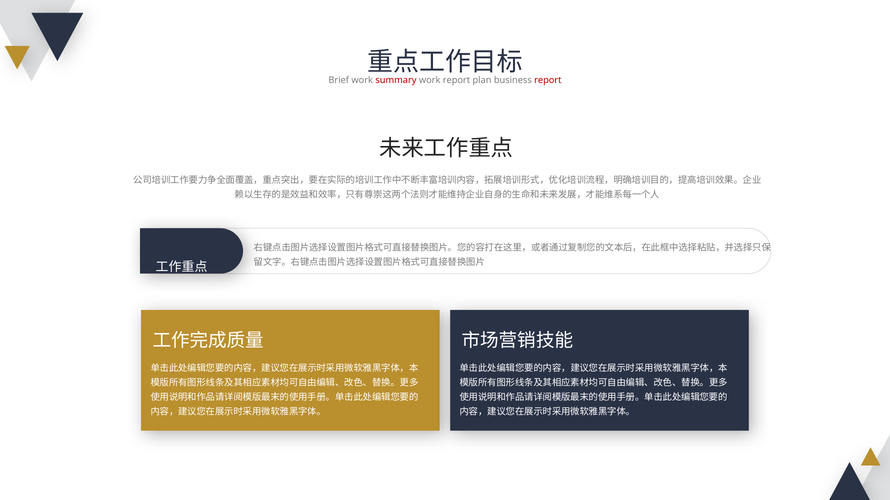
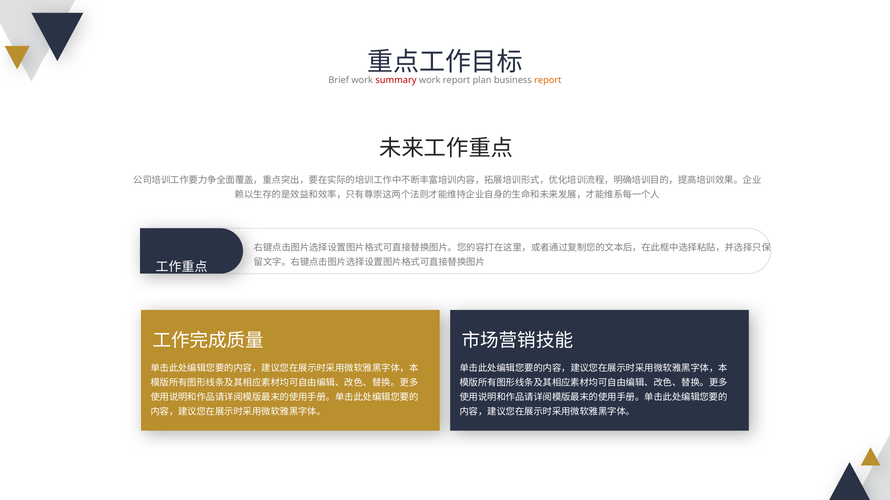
report colour: red -> orange (548, 80)
